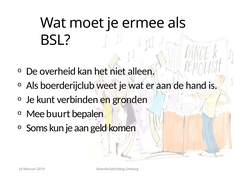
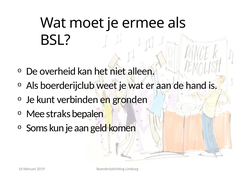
buurt: buurt -> straks (58, 113)
